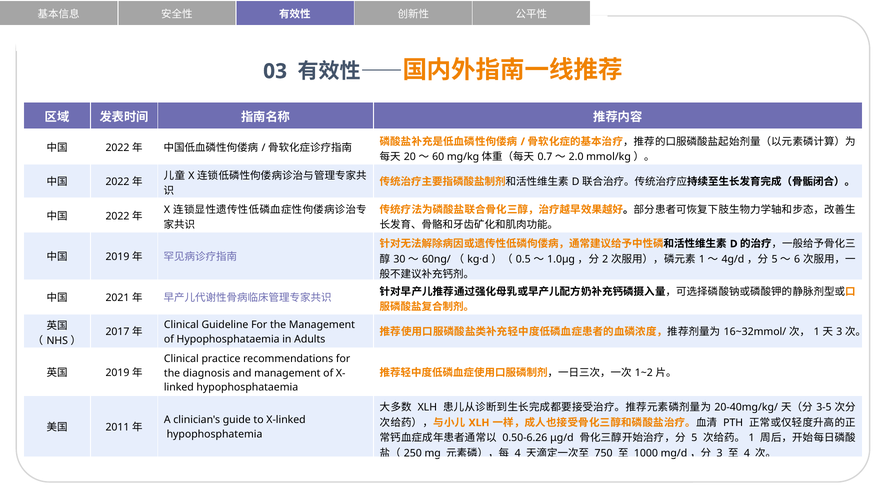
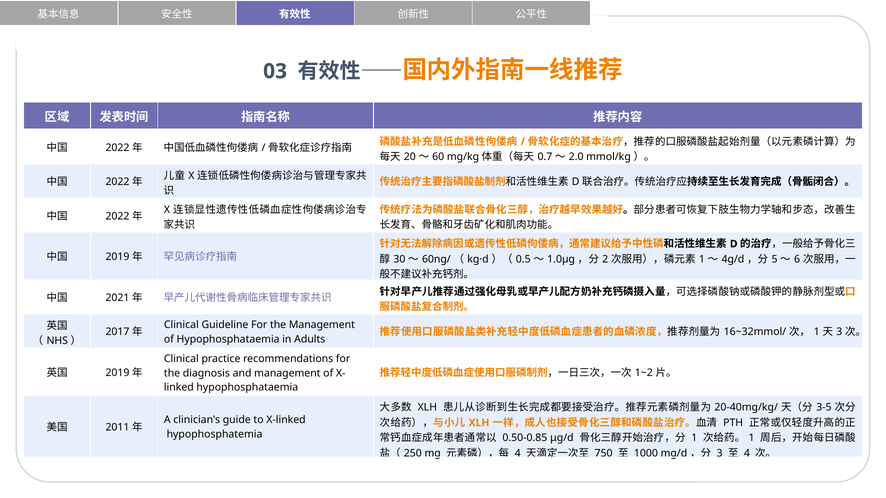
0.50-6.26: 0.50-6.26 -> 0.50-0.85 (525, 438)
5: 5 -> 1 (694, 438)
